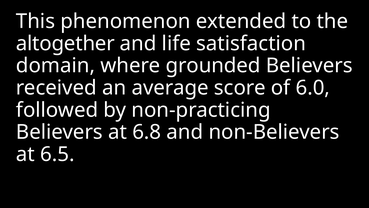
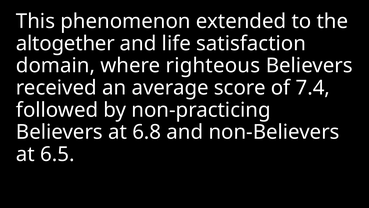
grounded: grounded -> righteous (213, 66)
6.0: 6.0 -> 7.4 (313, 88)
